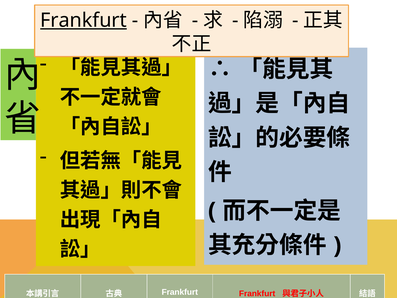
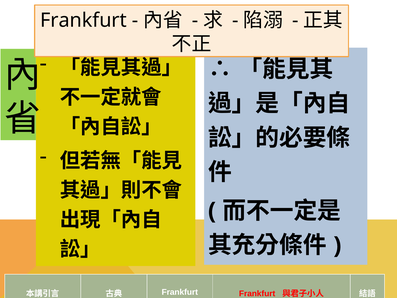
Frankfurt underline: present -> none (84, 20)
